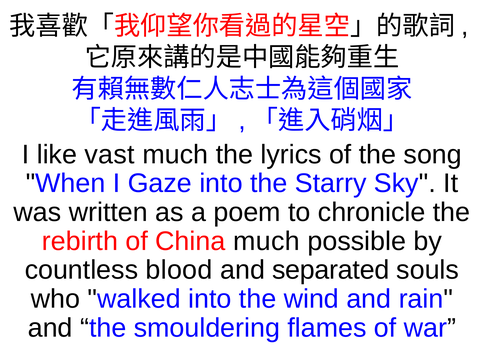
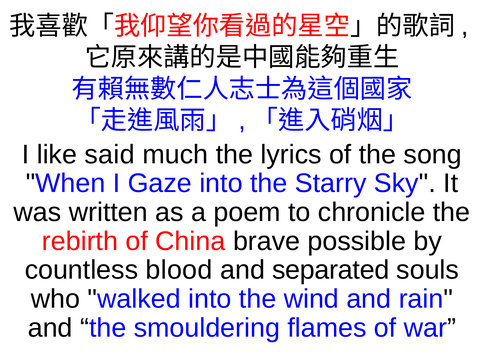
vast: vast -> said (110, 154)
China much: much -> brave (267, 241)
